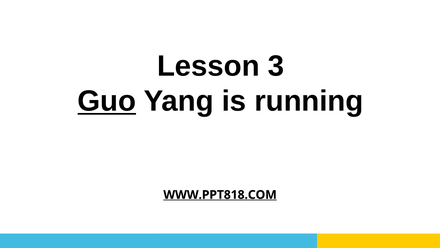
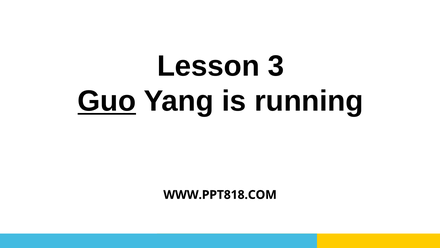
WWW.PPT818.COM underline: present -> none (220, 194)
